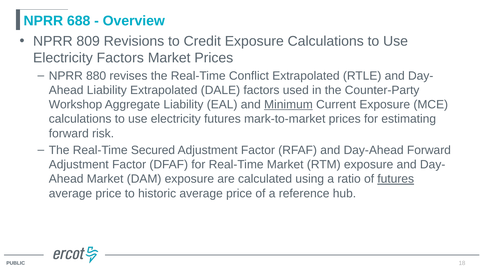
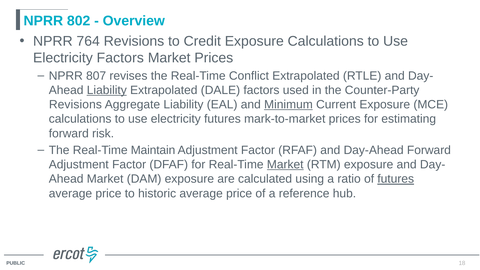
688: 688 -> 802 (79, 21)
809: 809 -> 764 (88, 41)
880: 880 -> 807 (96, 76)
Liability underline: none -> present (107, 90)
Workshop: Workshop -> Revisions (75, 105)
Secured: Secured -> Maintain (153, 150)
Market underline: none -> present (285, 165)
